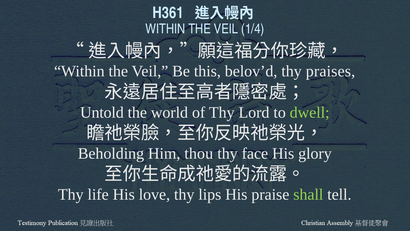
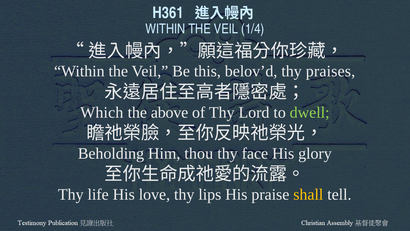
Untold: Untold -> Which (102, 112)
world: world -> above (170, 112)
shall colour: light green -> yellow (308, 194)
